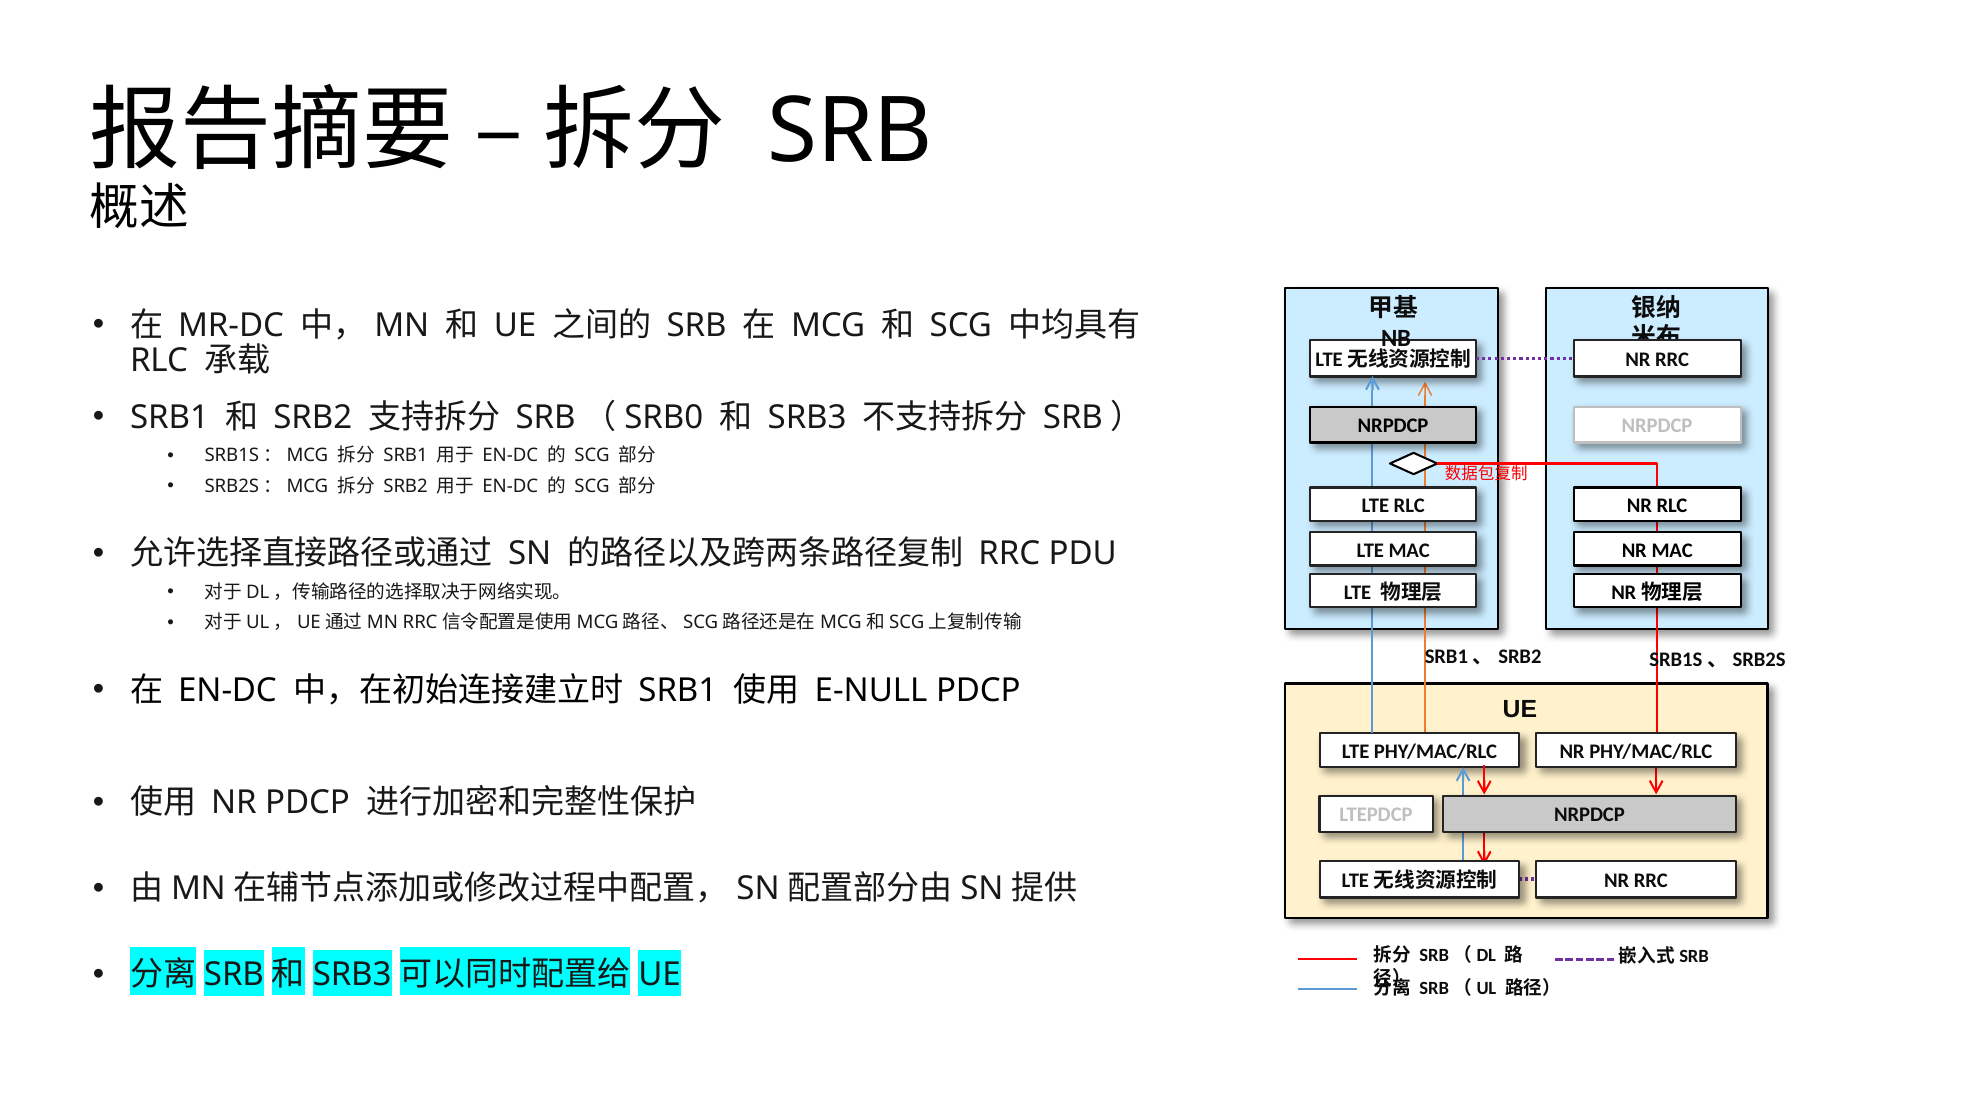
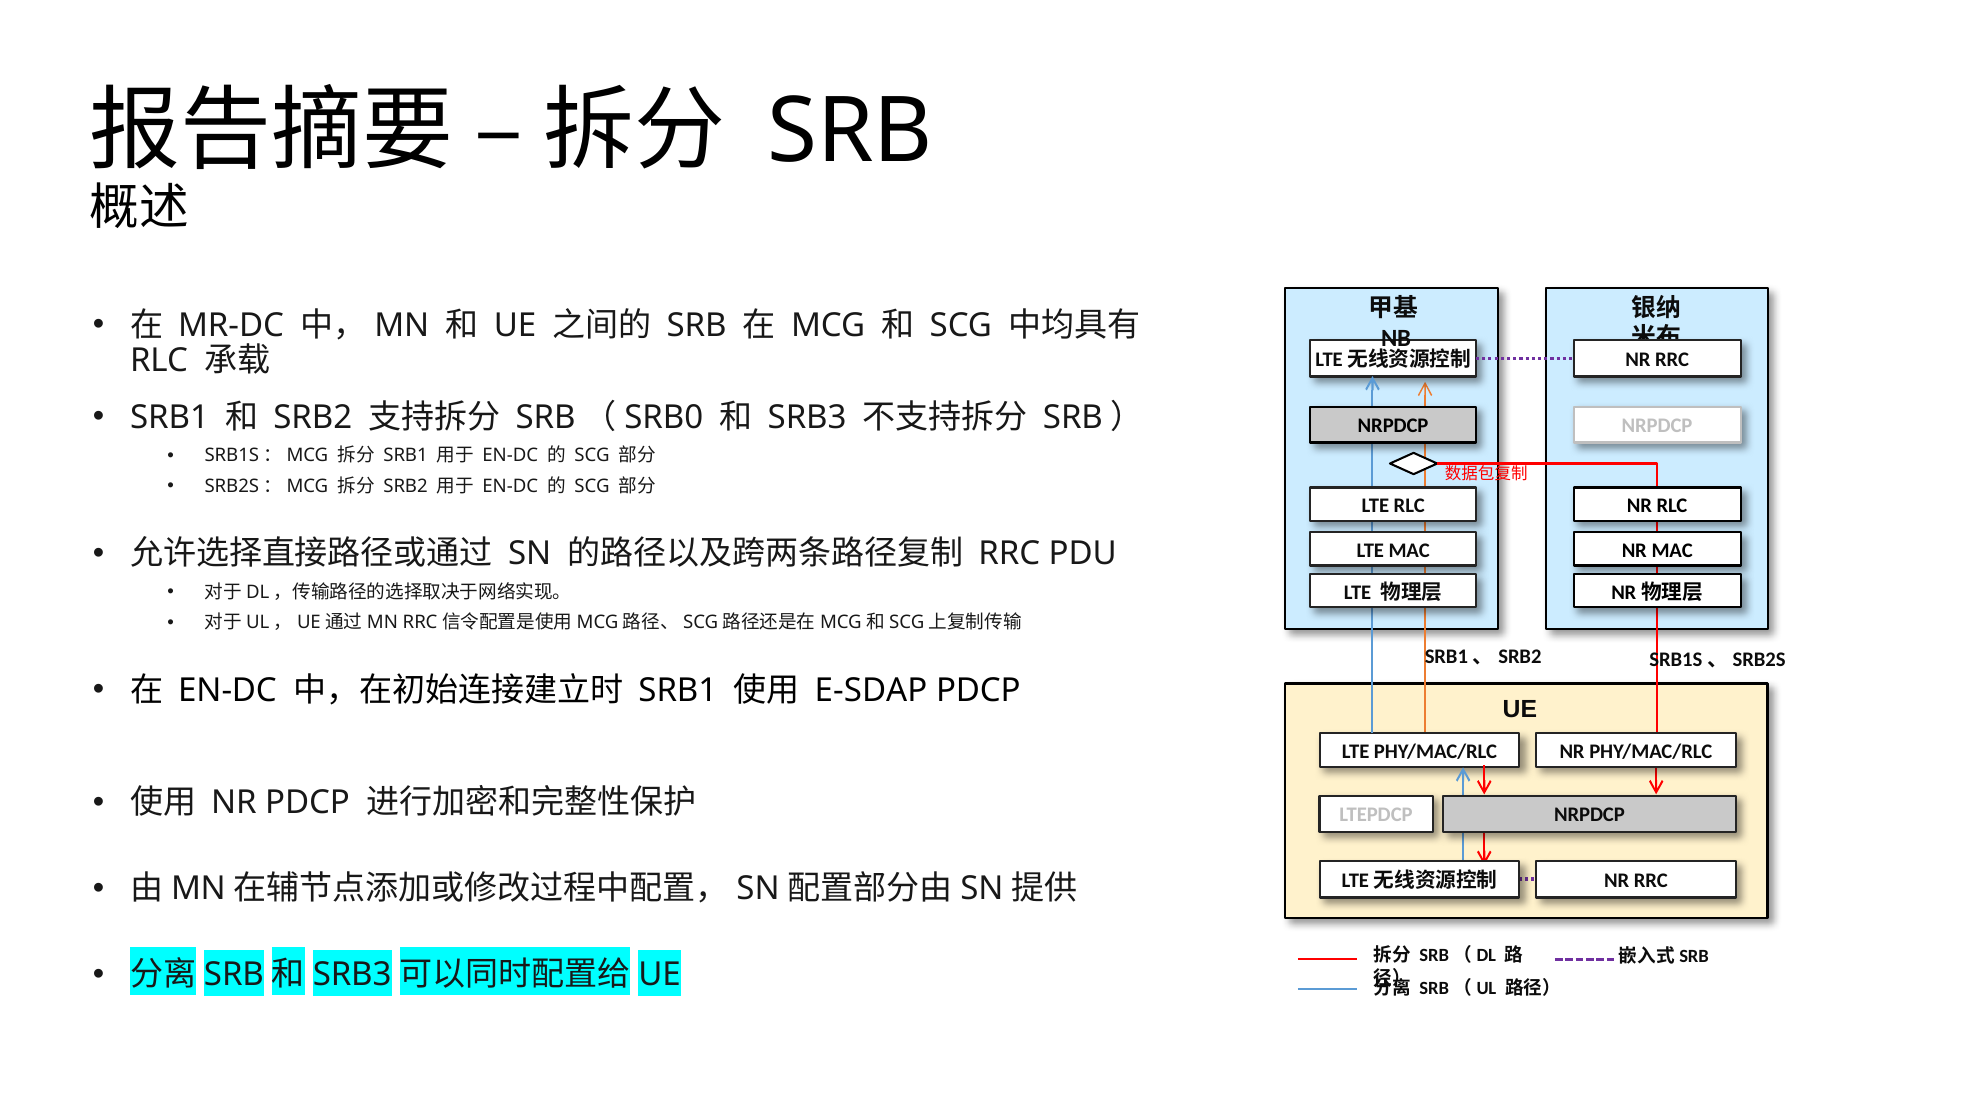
E-NULL: E-NULL -> E-SDAP (871, 690)
